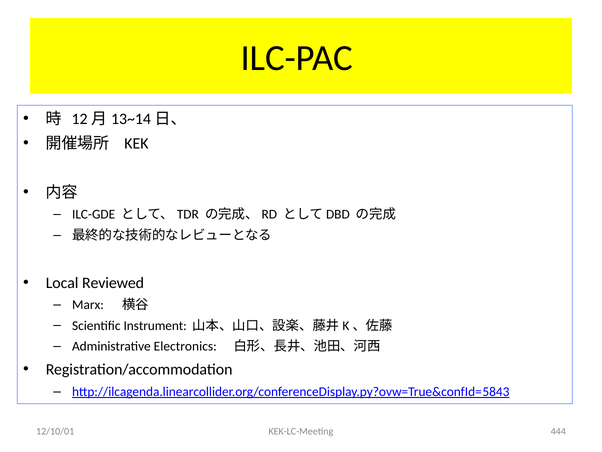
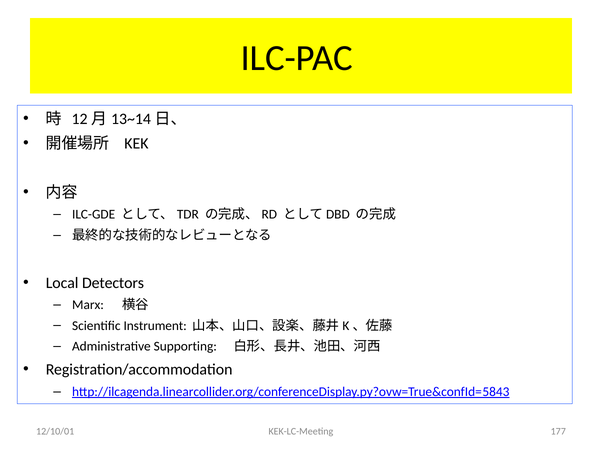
Reviewed: Reviewed -> Detectors (113, 283)
Electronics: Electronics -> Supporting (185, 346)
444: 444 -> 177 (558, 431)
